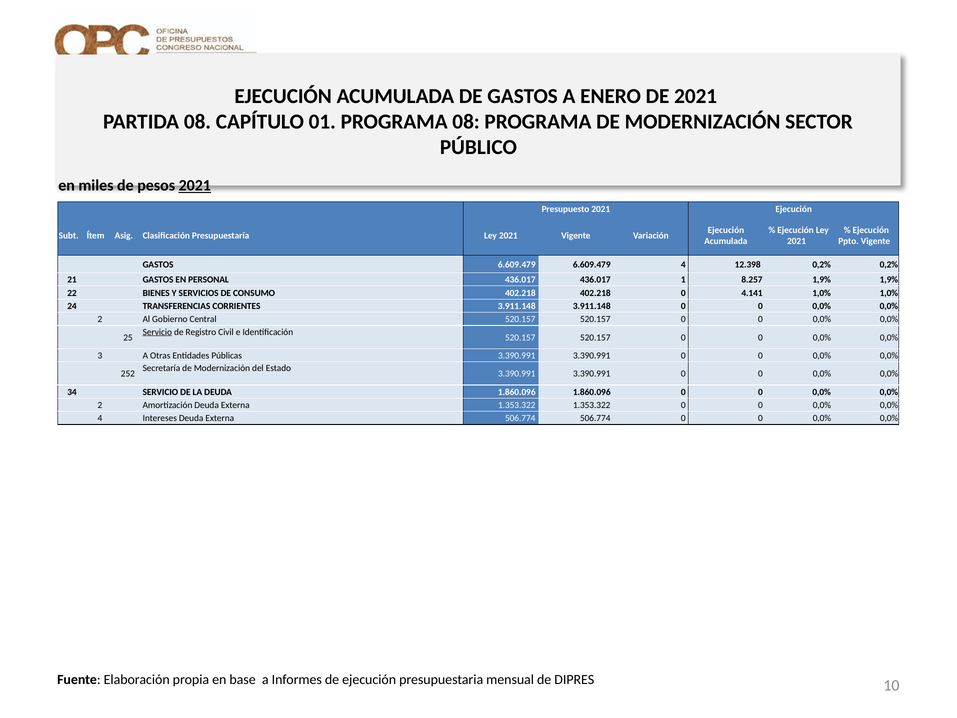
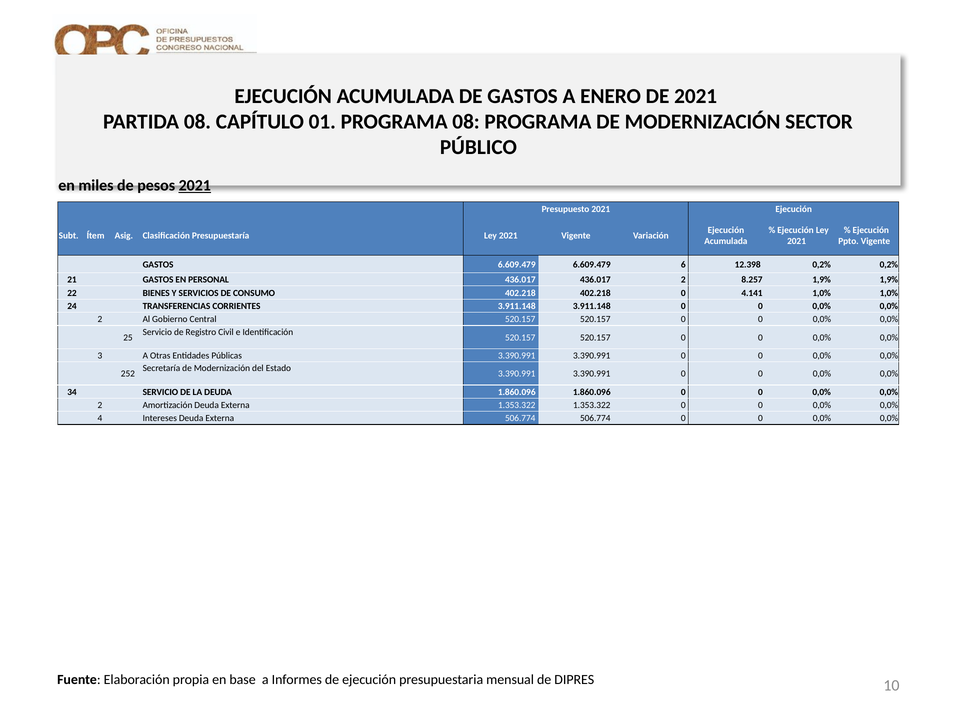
6.609.479 4: 4 -> 6 (683, 264)
436.017 1: 1 -> 2 (683, 280)
Servicio underline: present -> none (157, 332)
